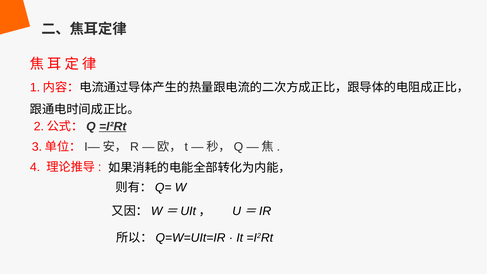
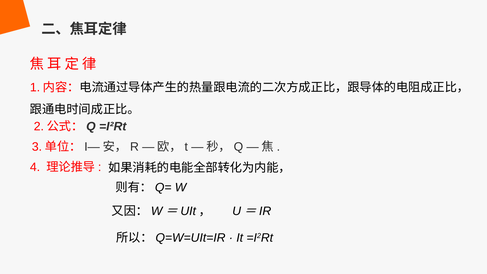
=I²Rt underline: present -> none (113, 126)
